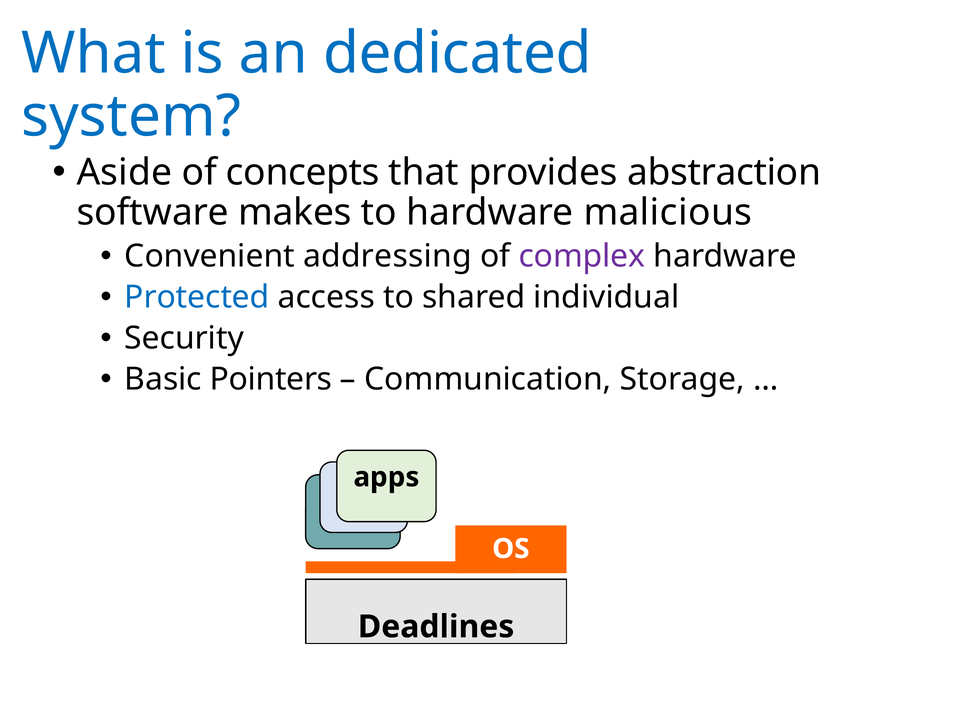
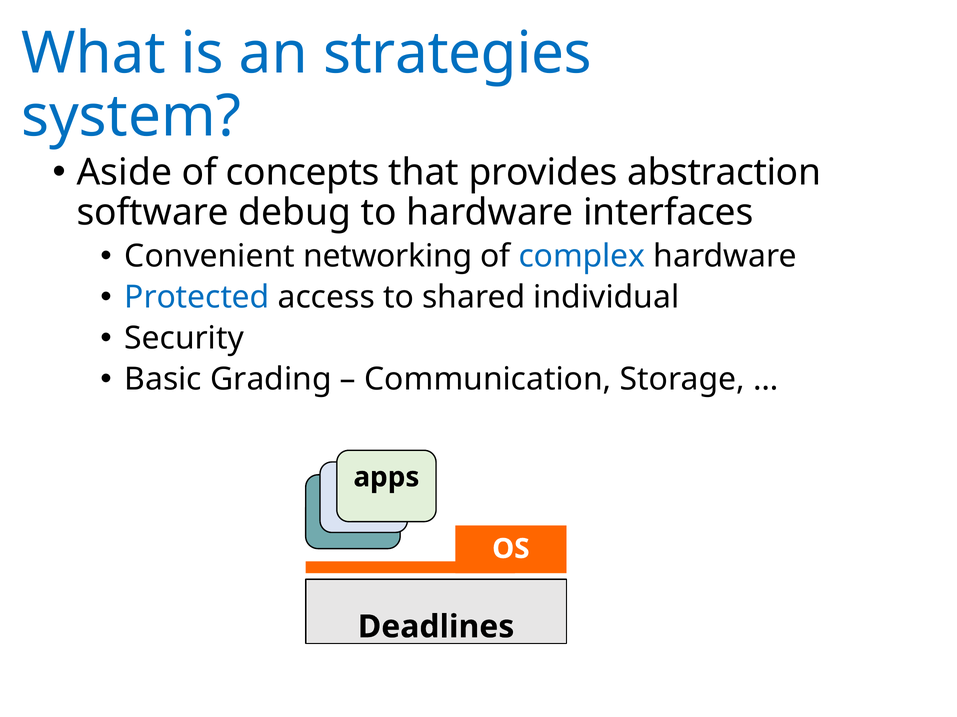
dedicated: dedicated -> strategies (457, 53)
makes: makes -> debug (295, 213)
malicious: malicious -> interfaces (668, 213)
addressing: addressing -> networking (388, 257)
complex colour: purple -> blue (582, 257)
Pointers: Pointers -> Grading (271, 380)
